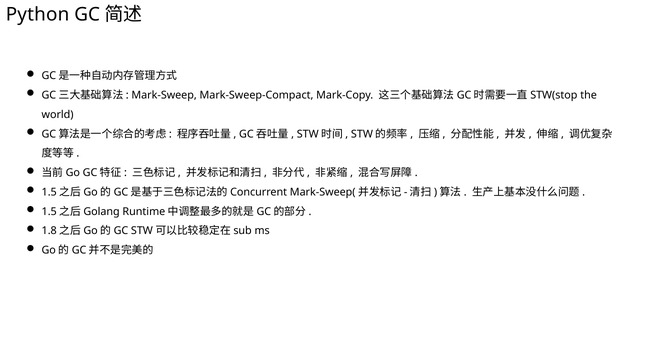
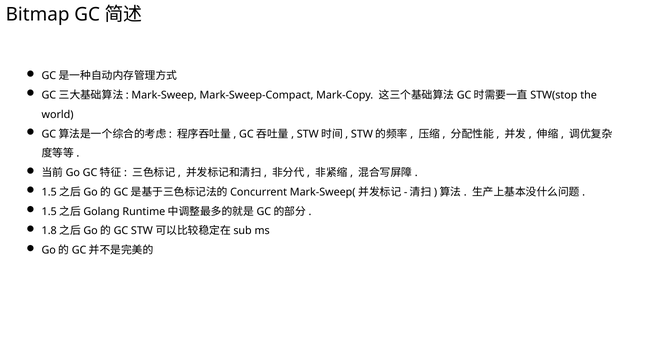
Python: Python -> Bitmap (38, 14)
